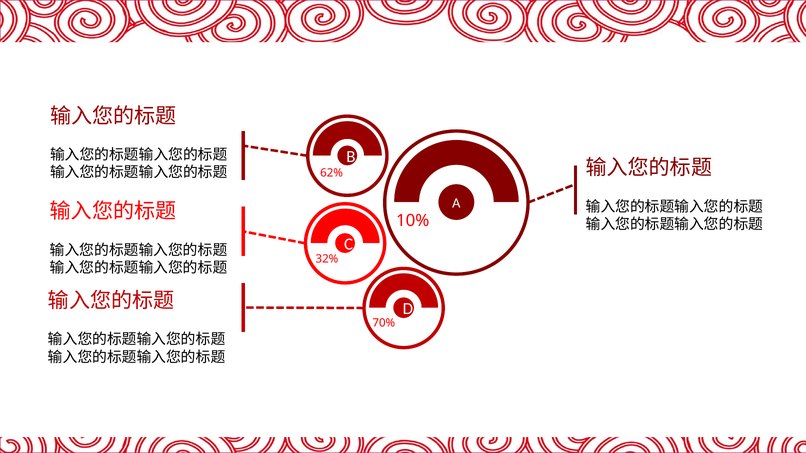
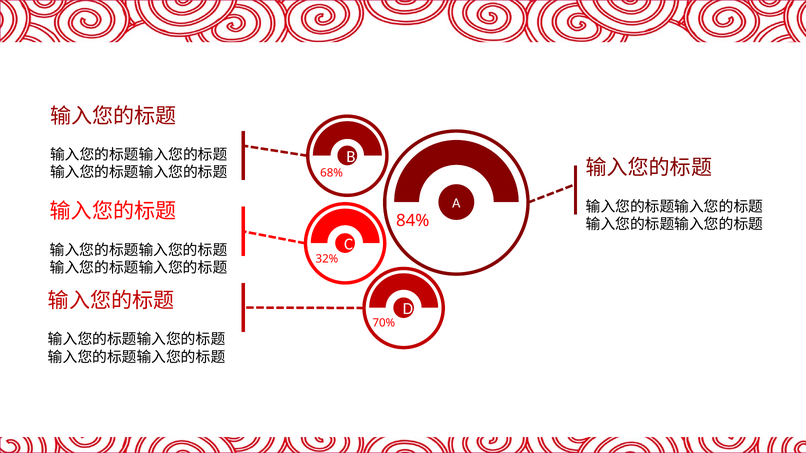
62%: 62% -> 68% (332, 173)
10%: 10% -> 84% (413, 221)
